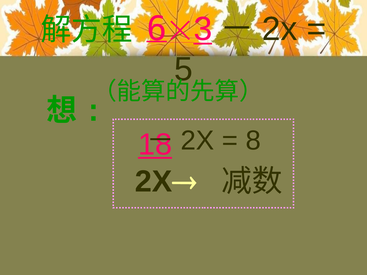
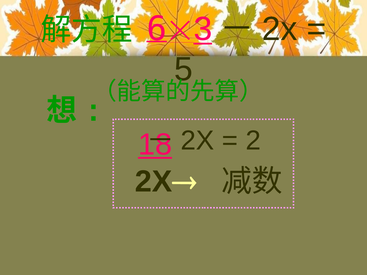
8: 8 -> 2 (253, 141)
